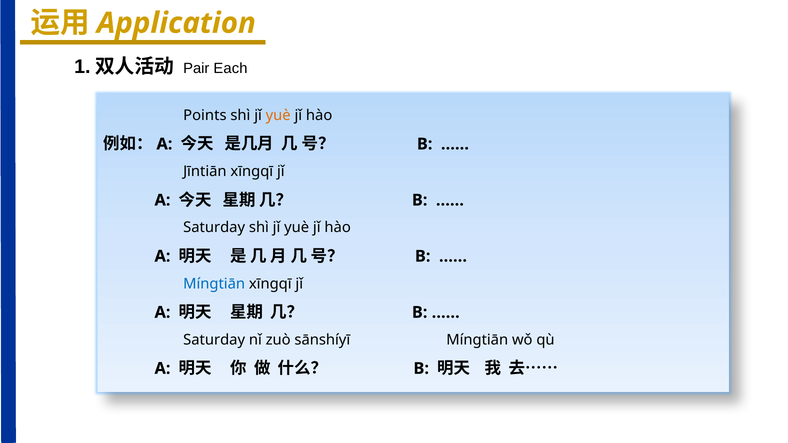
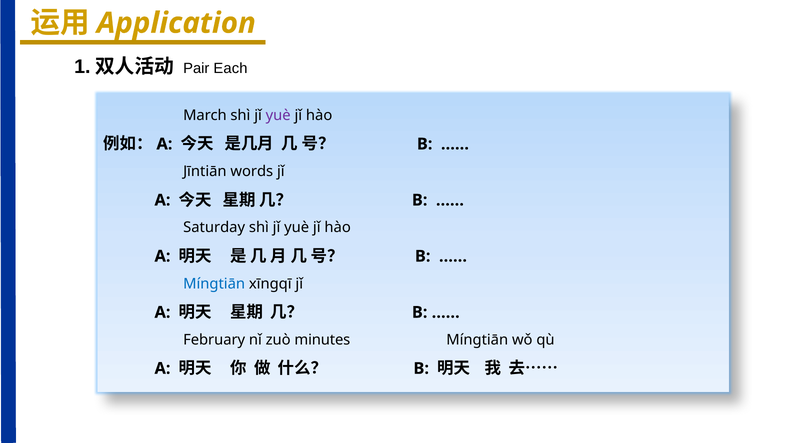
Points: Points -> March (205, 115)
yuè colour: orange -> purple (278, 115)
xīngqī: xīngqī -> words (252, 172)
Saturday: Saturday -> February (214, 340)
sānshíyī: sānshíyī -> minutes (322, 340)
